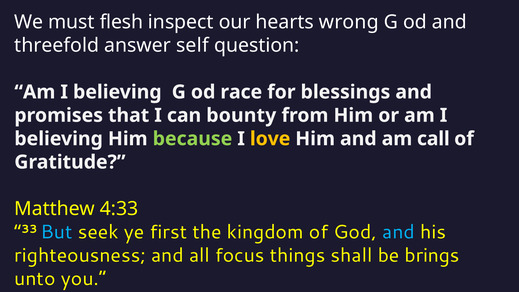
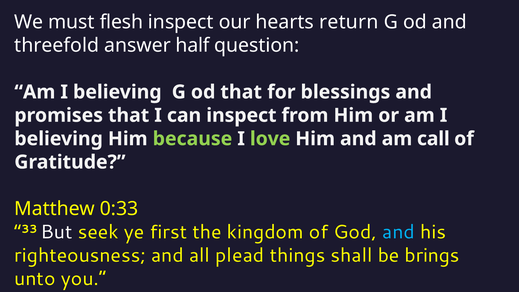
wrong: wrong -> return (349, 22)
self: self -> half (193, 45)
od race: race -> that (241, 92)
can bounty: bounty -> inspect (241, 115)
love colour: yellow -> light green (270, 139)
4:33: 4:33 -> 0:33 (119, 209)
But colour: light blue -> white (56, 232)
focus: focus -> plead (240, 255)
